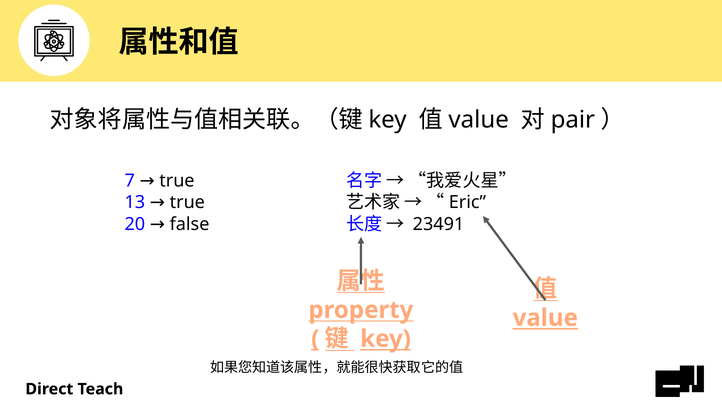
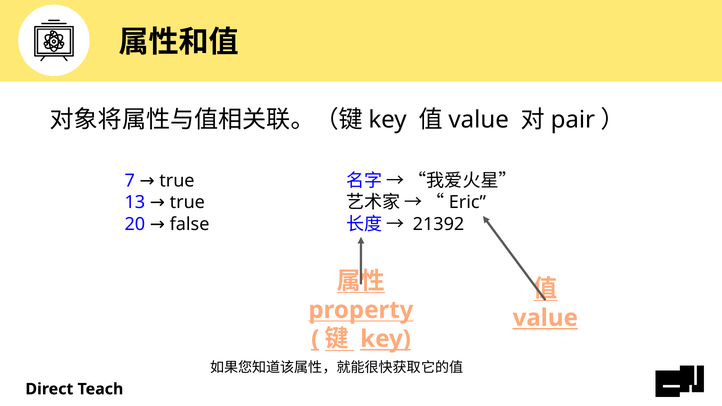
23491: 23491 -> 21392 (439, 224)
